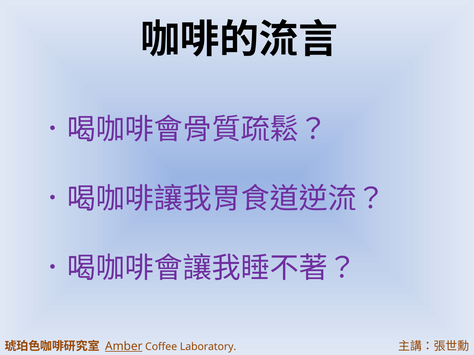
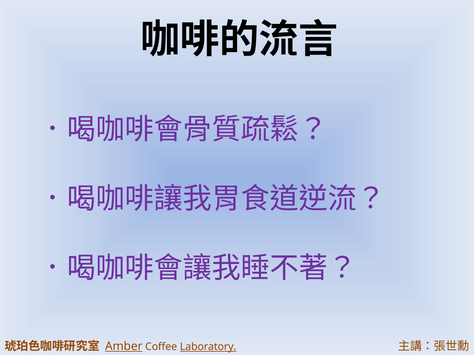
Laboratory underline: none -> present (208, 347)
